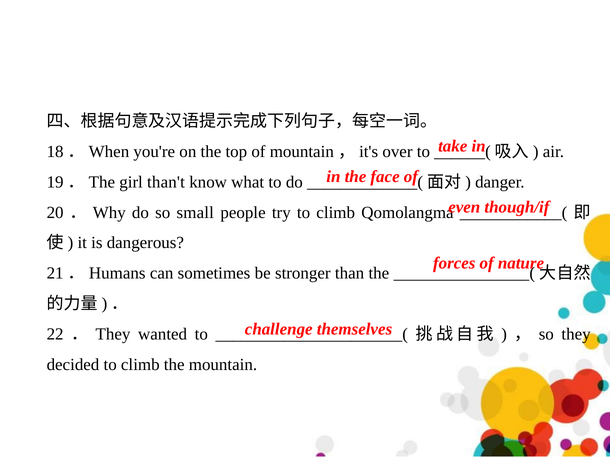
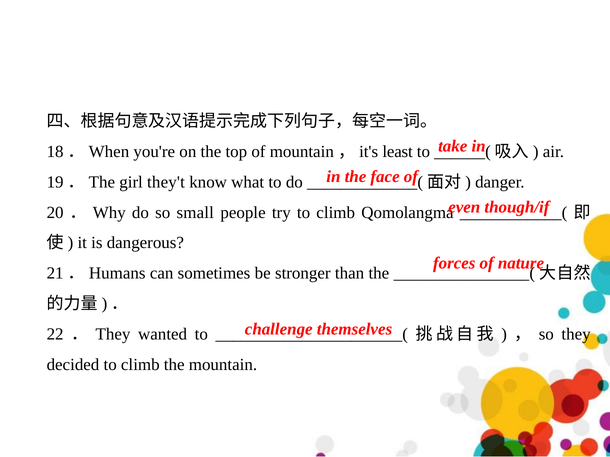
over: over -> least (398, 152)
than't: than't -> they't (166, 182)
